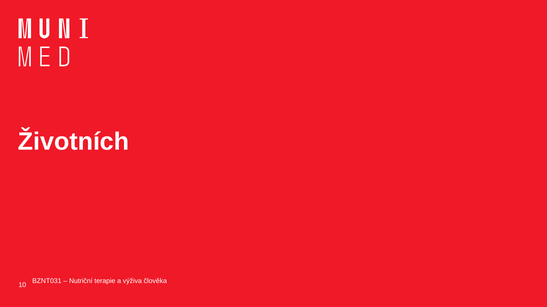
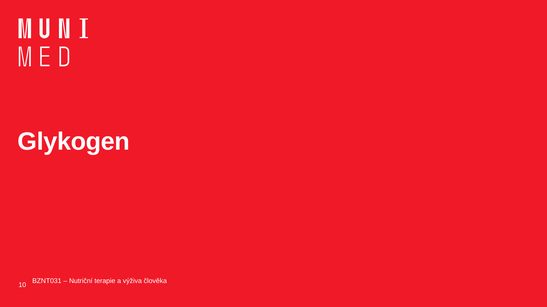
Životních: Životních -> Glykogen (74, 142)
